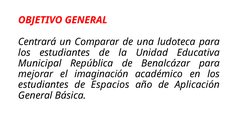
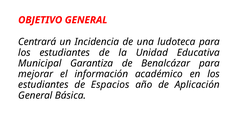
Comparar: Comparar -> Incidencia (97, 42)
República: República -> Garantiza (92, 63)
imaginación: imaginación -> información (101, 74)
